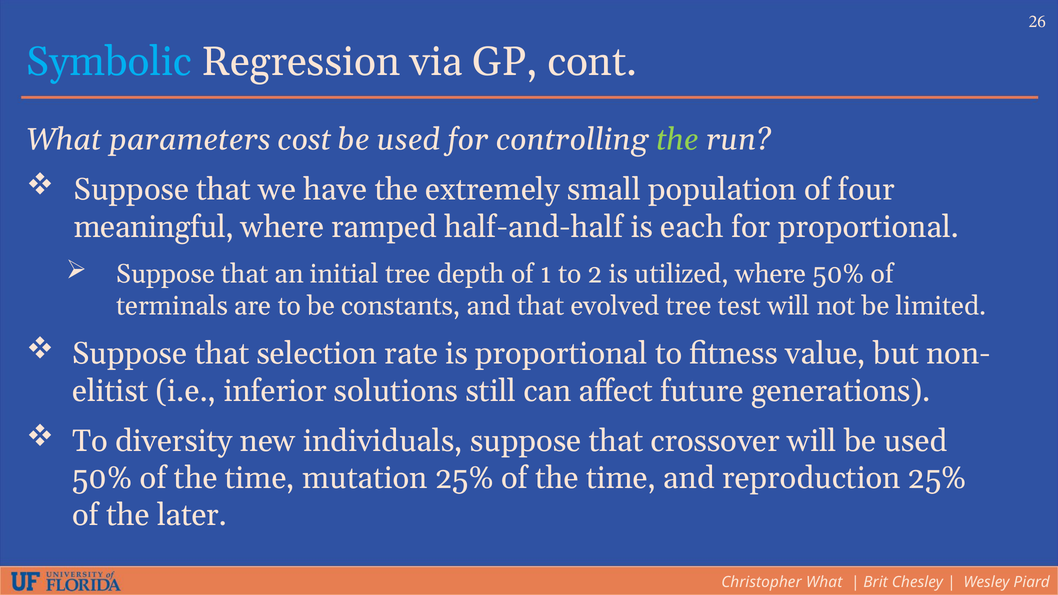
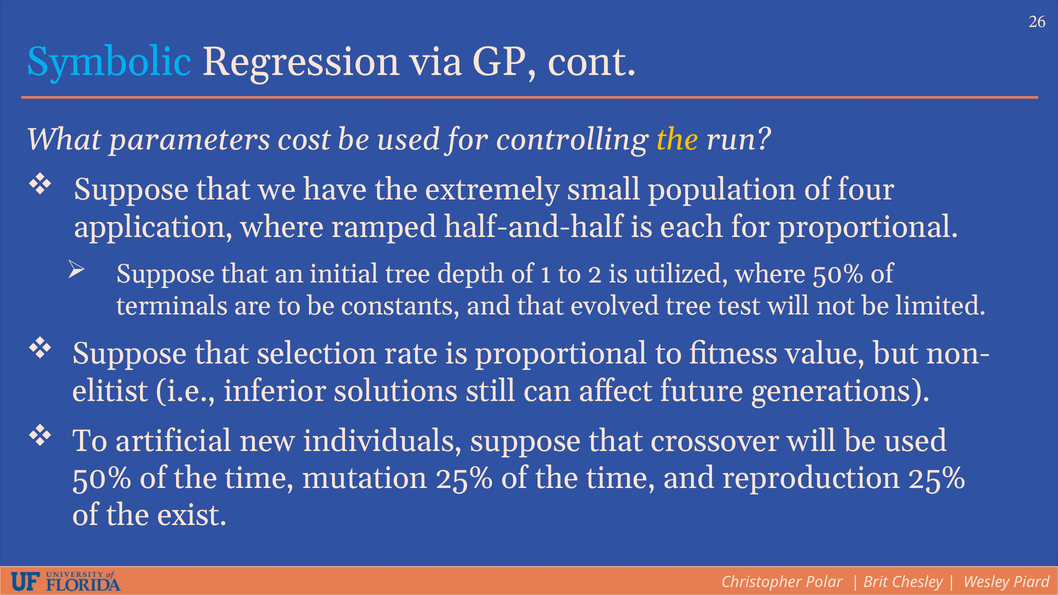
the colour: light green -> yellow (677, 140)
meaningful: meaningful -> application (154, 227)
diversity: diversity -> artificial (174, 441)
later: later -> exist (192, 515)
Christopher What: What -> Polar (824, 582)
